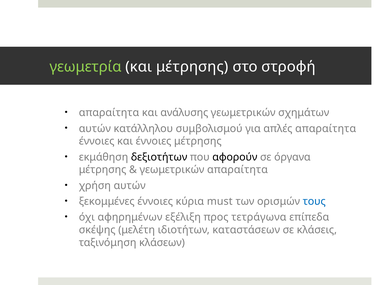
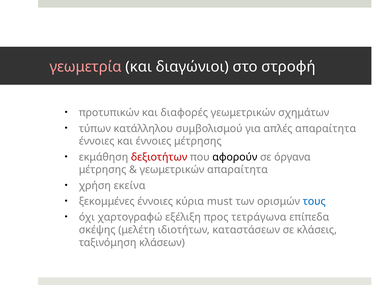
γεωμετρία colour: light green -> pink (86, 67)
και μέτρησης: μέτρησης -> διαγώνιοι (192, 67)
απαραίτητα: απαραίτητα -> προτυπικών (109, 113)
ανάλυσης: ανάλυσης -> διαφορές (184, 113)
αυτών: αυτών -> τύπων (95, 129)
δεξιοτήτων colour: black -> red (159, 157)
χρήση αυτών: αυτών -> εκείνα (130, 186)
αφηρημένων: αφηρημένων -> χαρτογραφώ (130, 218)
